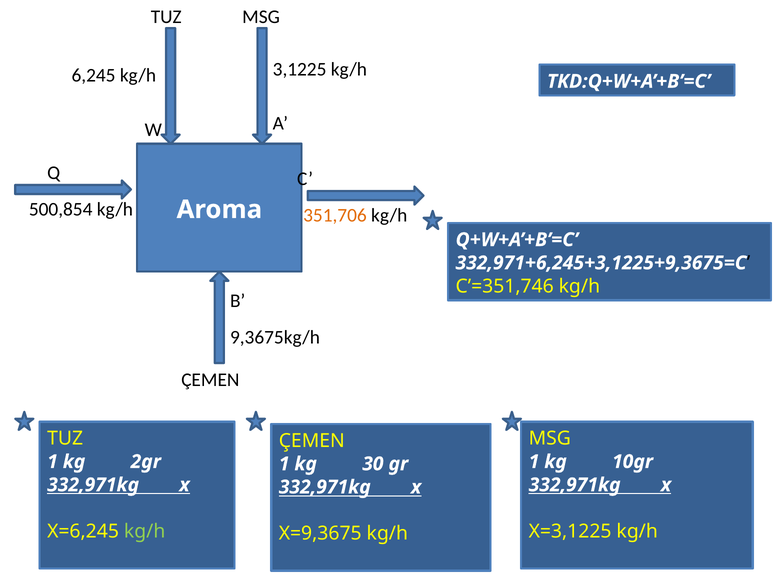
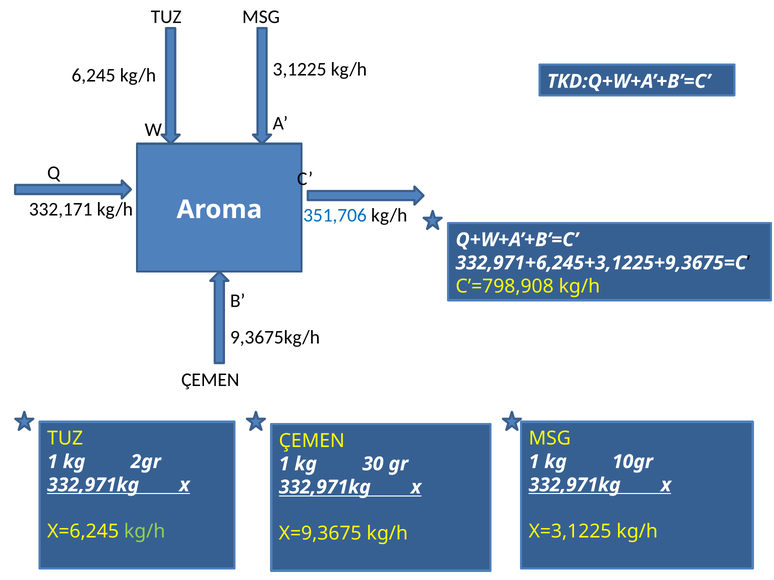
500,854: 500,854 -> 332,171 (61, 209)
351,706 colour: orange -> blue (335, 216)
C’=351,746: C’=351,746 -> C’=798,908 (505, 286)
